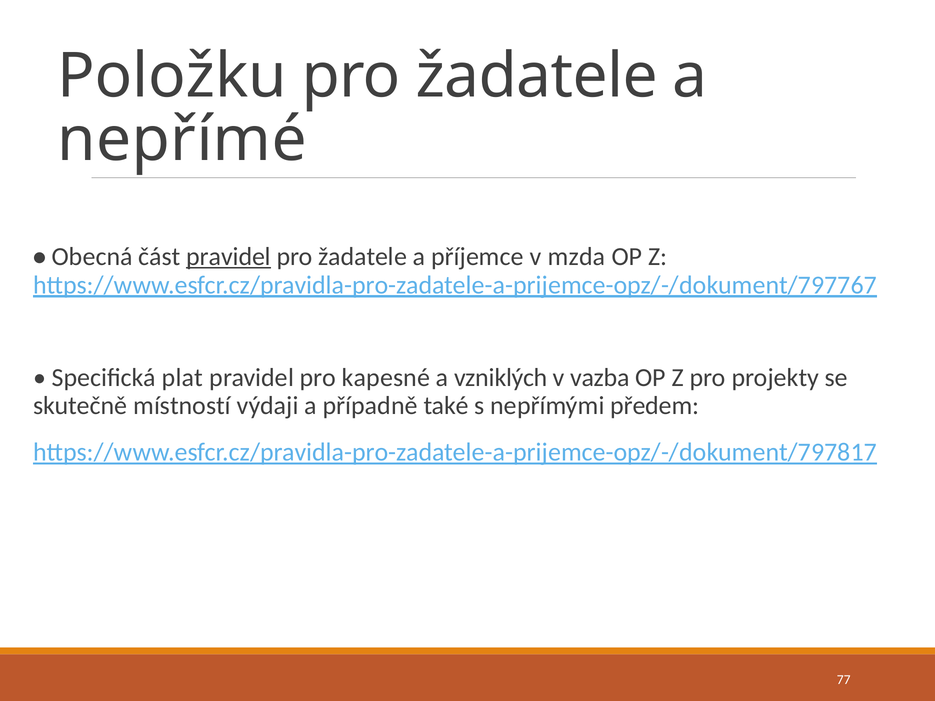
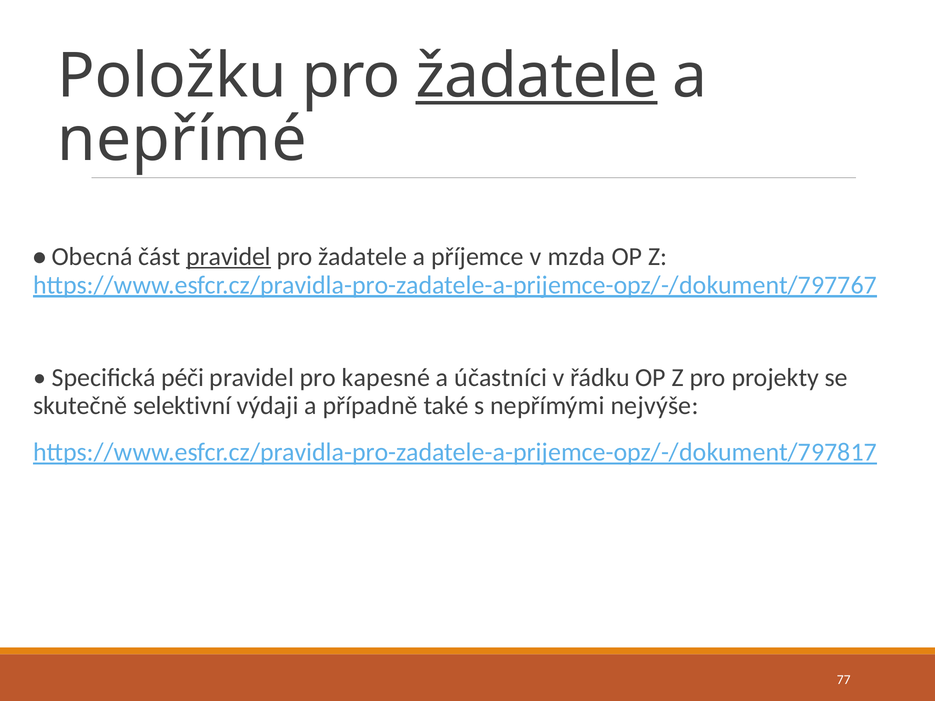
žadatele underline: none -> present (537, 76)
plat: plat -> péči (183, 378)
vzniklých: vzniklých -> účastníci (501, 378)
vazba: vazba -> řádku (600, 378)
místností: místností -> selektivní (182, 406)
předem: předem -> nejvýše (655, 406)
